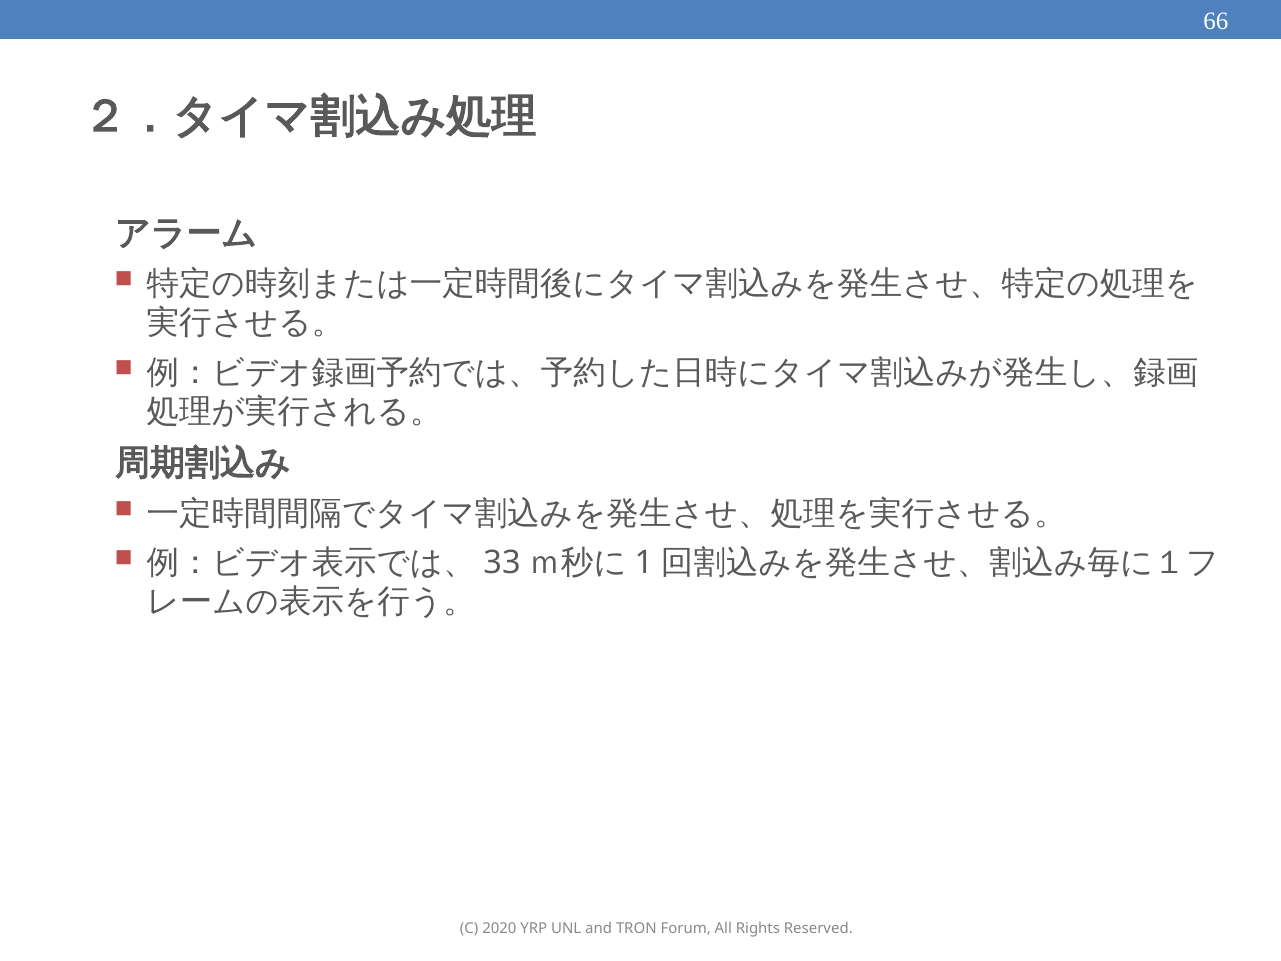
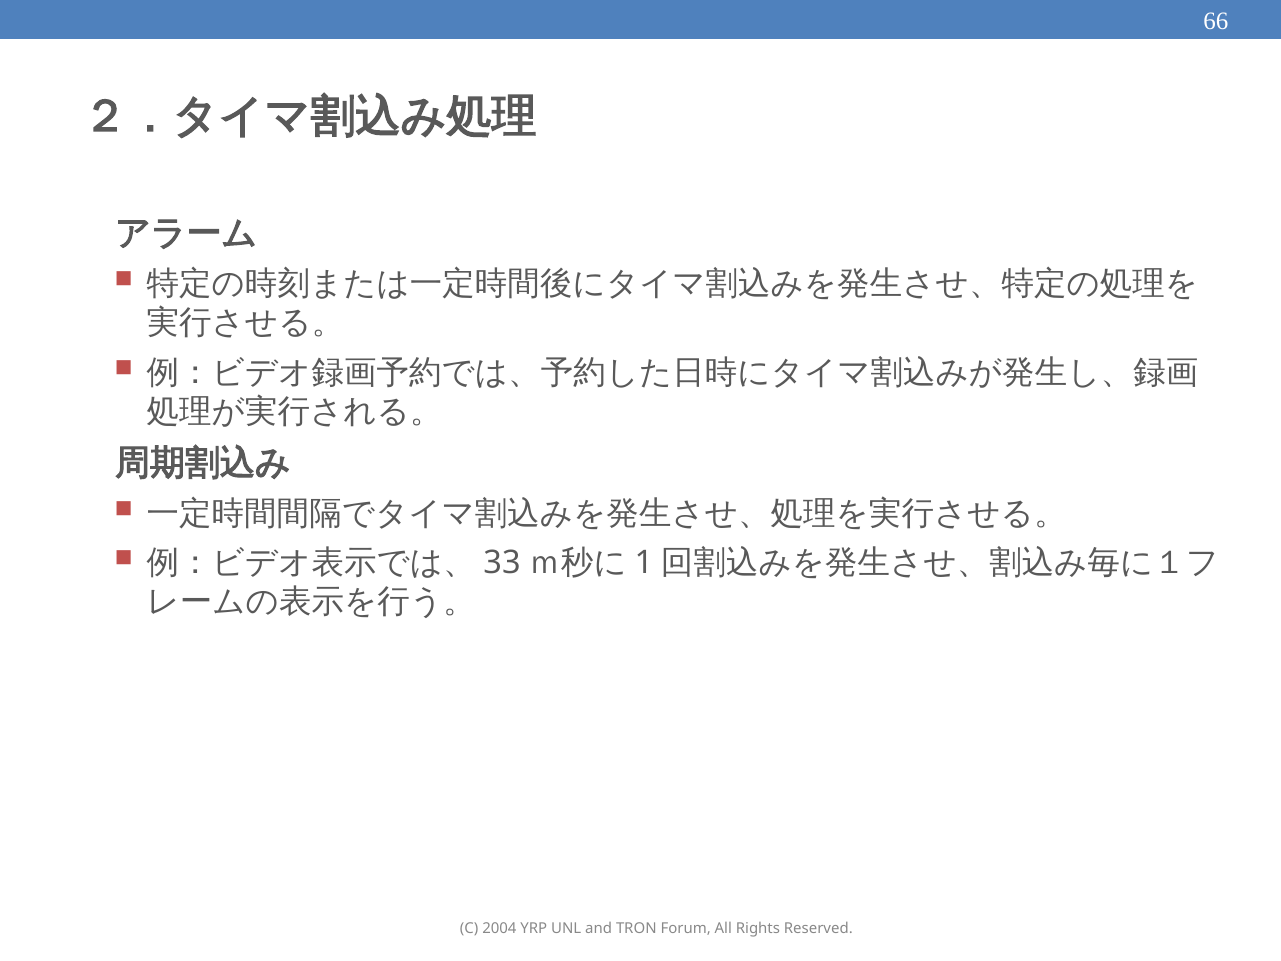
2020: 2020 -> 2004 (499, 929)
